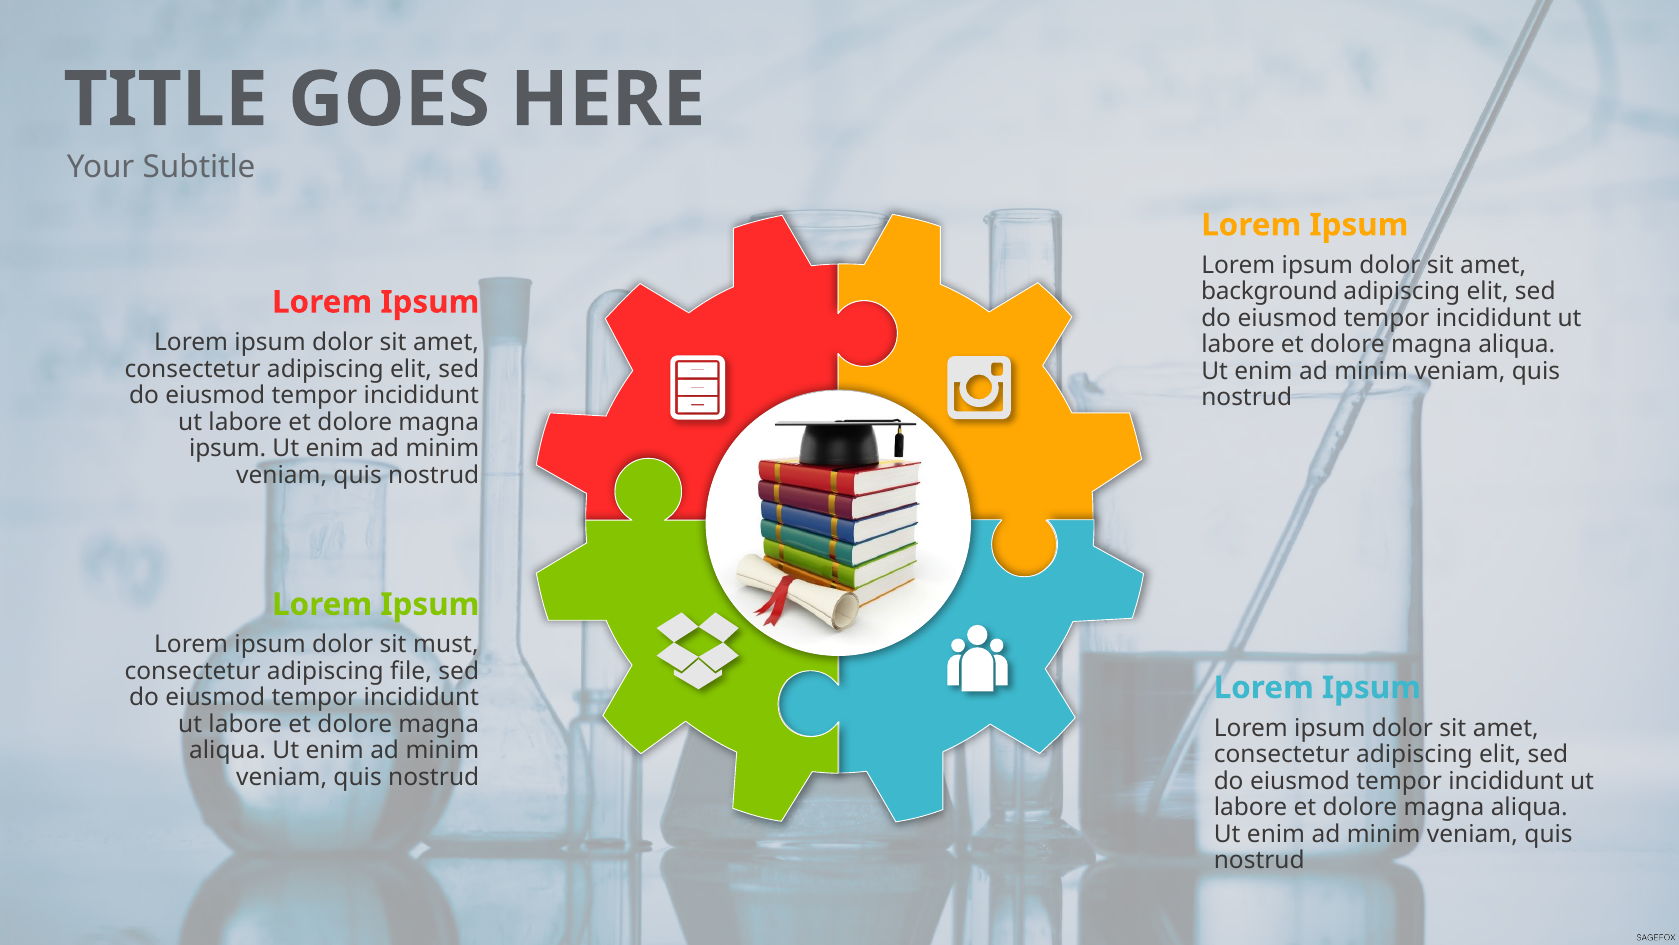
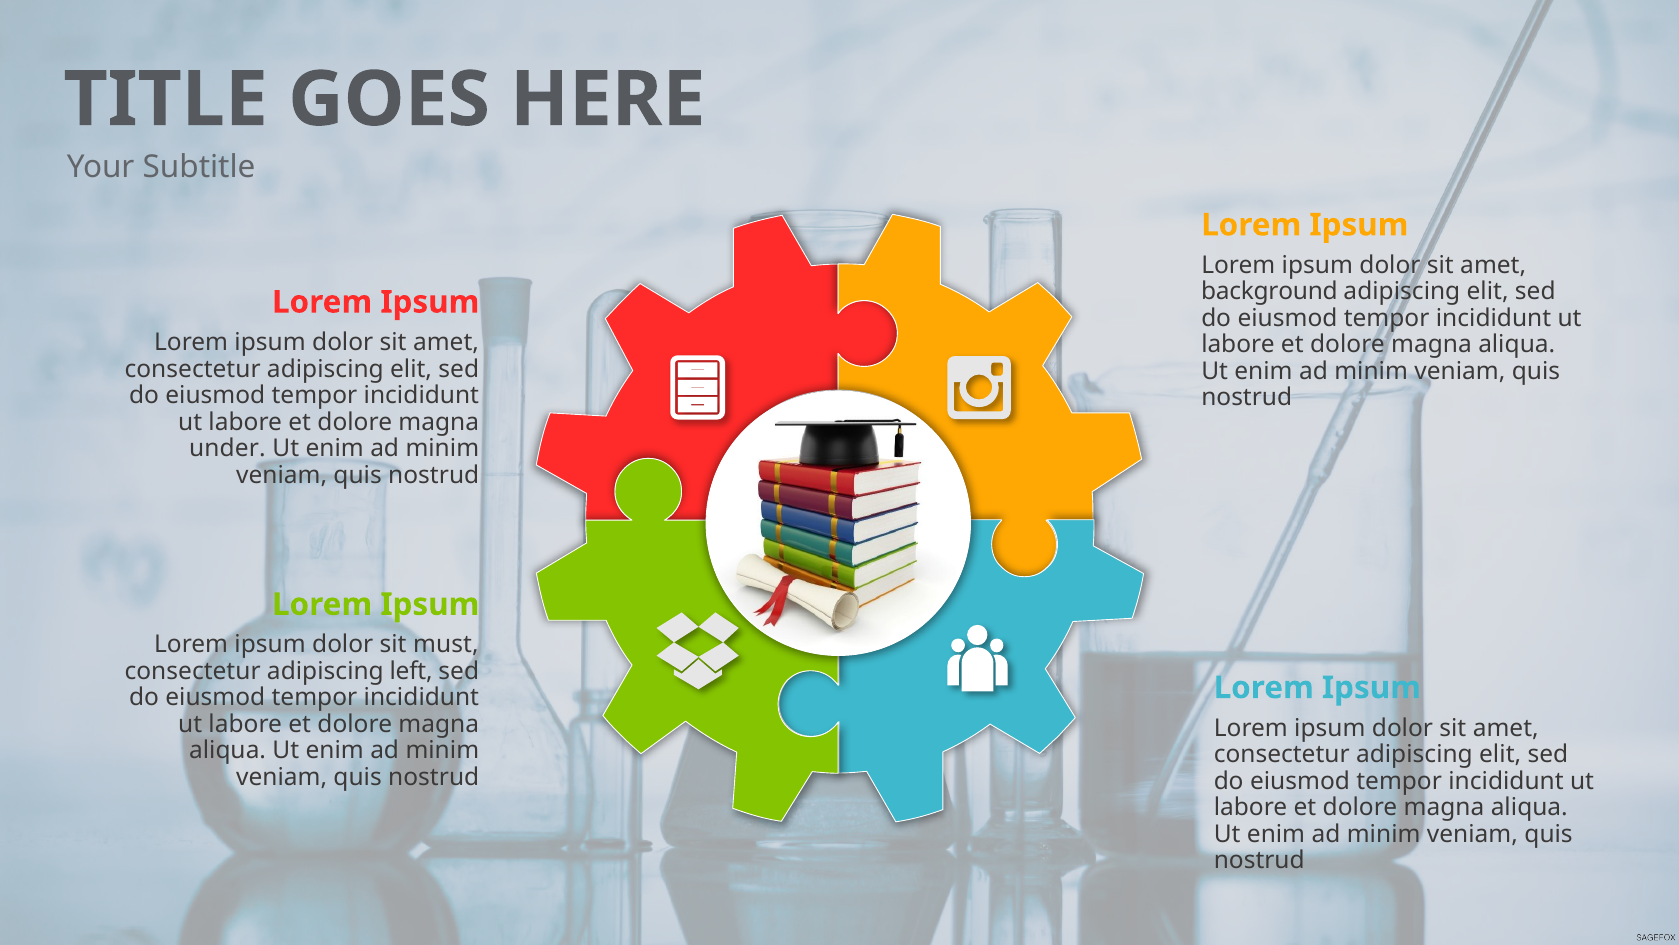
ipsum: ipsum -> under (227, 448)
file: file -> left (411, 671)
